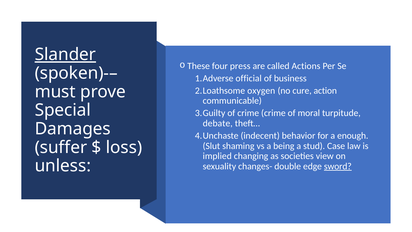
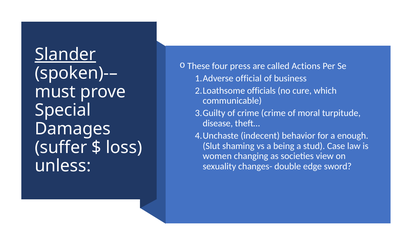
oxygen: oxygen -> officials (261, 91)
action: action -> which (325, 91)
debate: debate -> disease (218, 123)
implied: implied -> women (217, 156)
sword underline: present -> none (338, 166)
